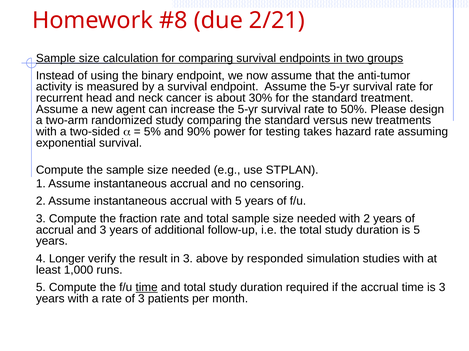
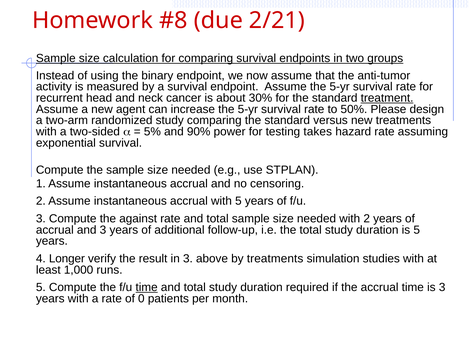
treatment underline: none -> present (387, 98)
fraction: fraction -> against (138, 219)
by responded: responded -> treatments (275, 259)
of 3: 3 -> 0 (141, 299)
